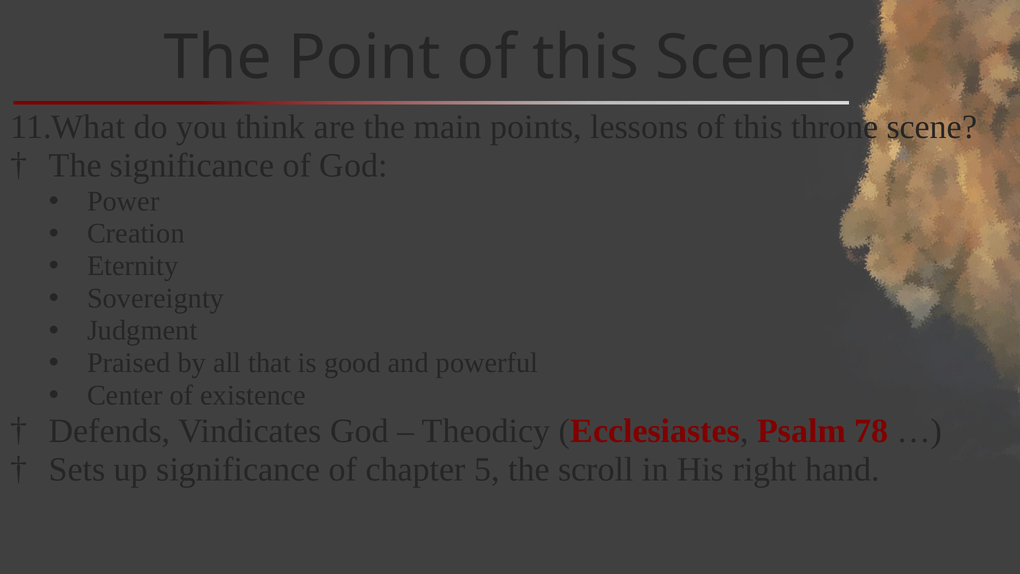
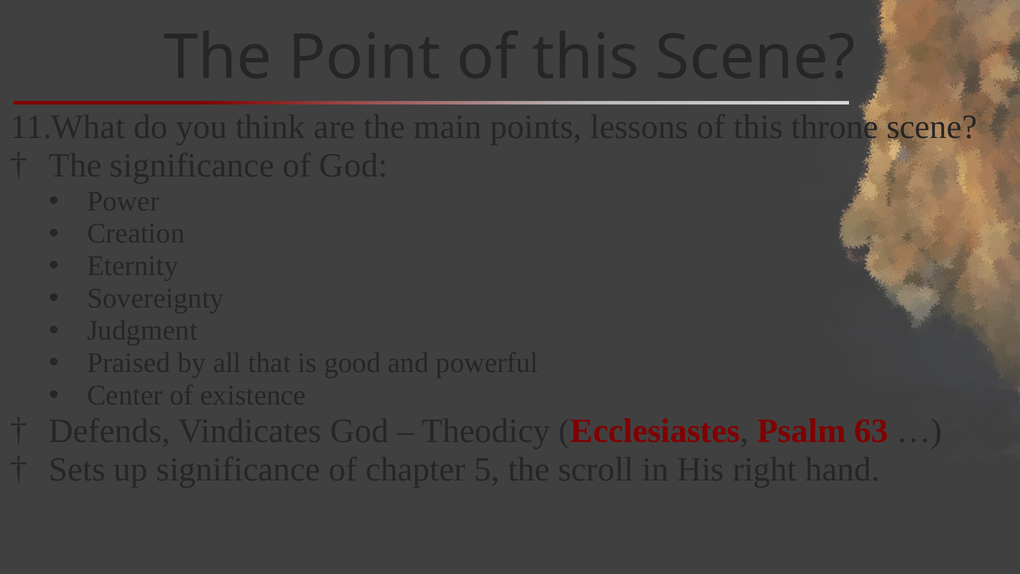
78: 78 -> 63 (871, 431)
